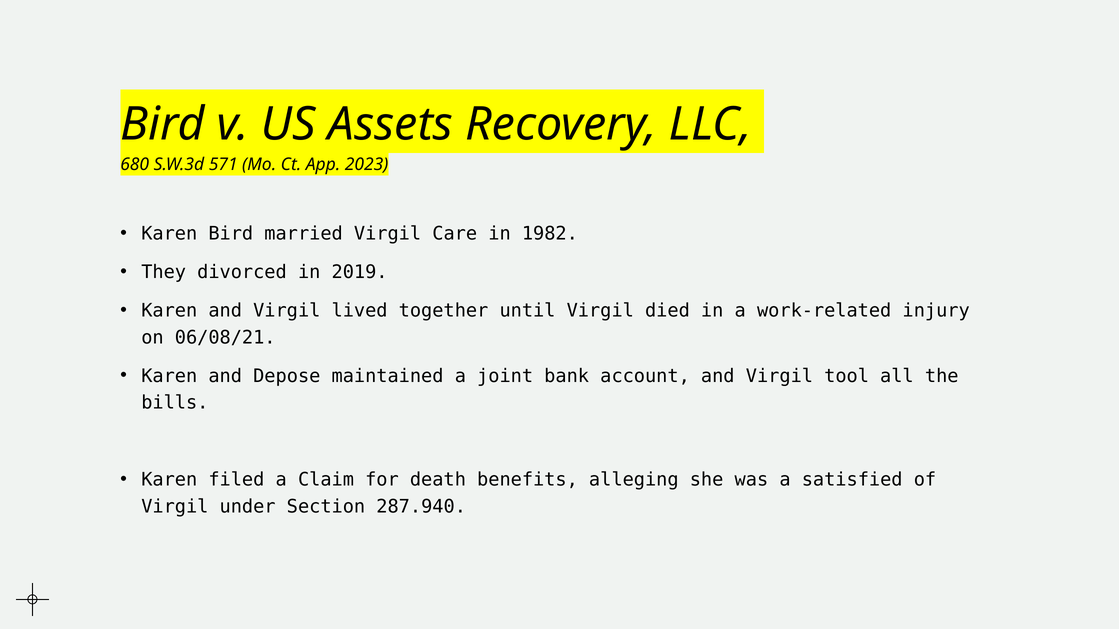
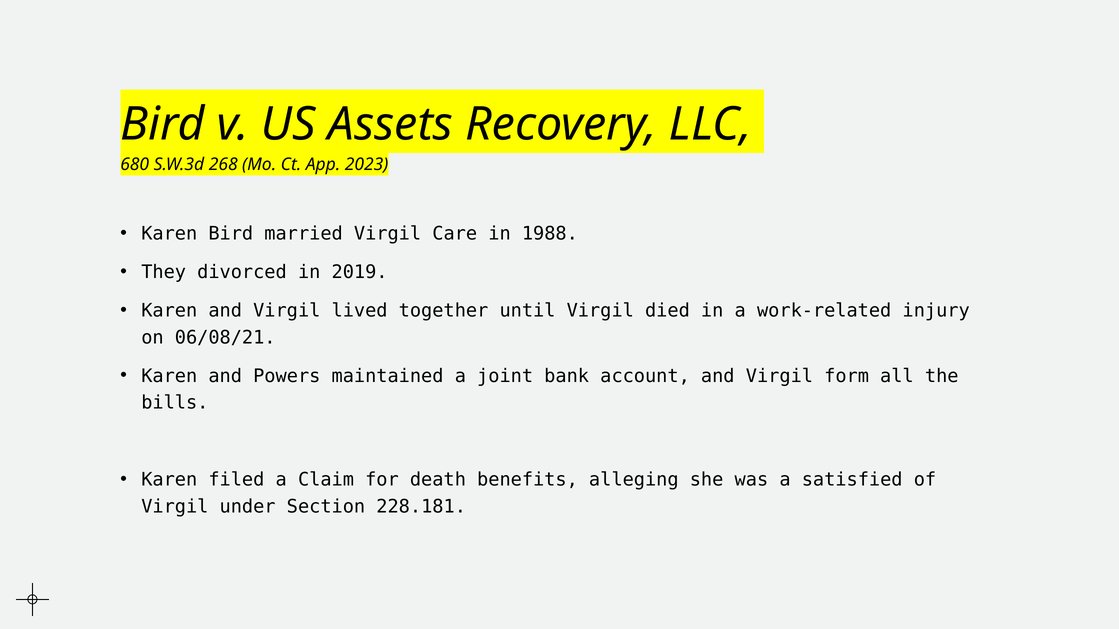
571: 571 -> 268 (223, 165)
1982: 1982 -> 1988 (550, 234)
Depose: Depose -> Powers (287, 376)
tool: tool -> form (847, 376)
287.940: 287.940 -> 228.181 (421, 507)
